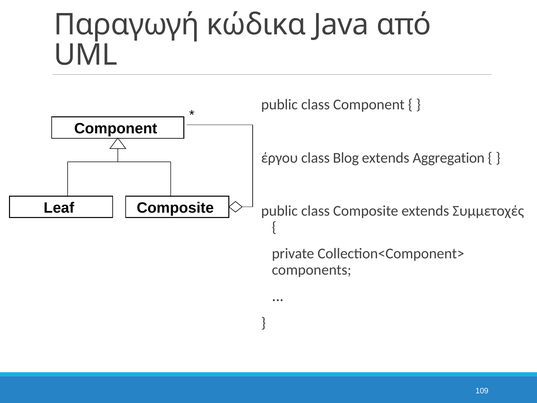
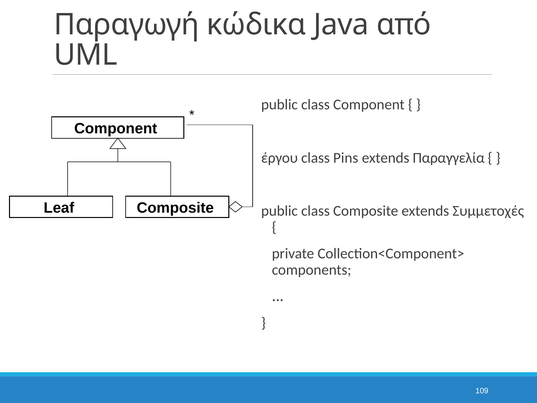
Blog: Blog -> Pins (346, 158)
Aggregation: Aggregation -> Παραγγελία (449, 158)
